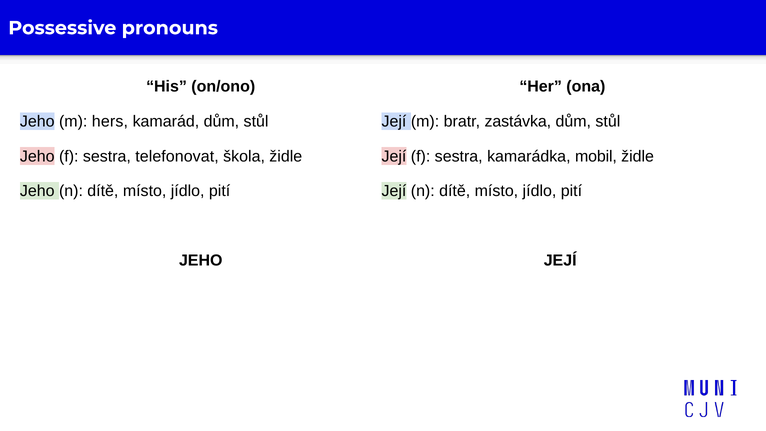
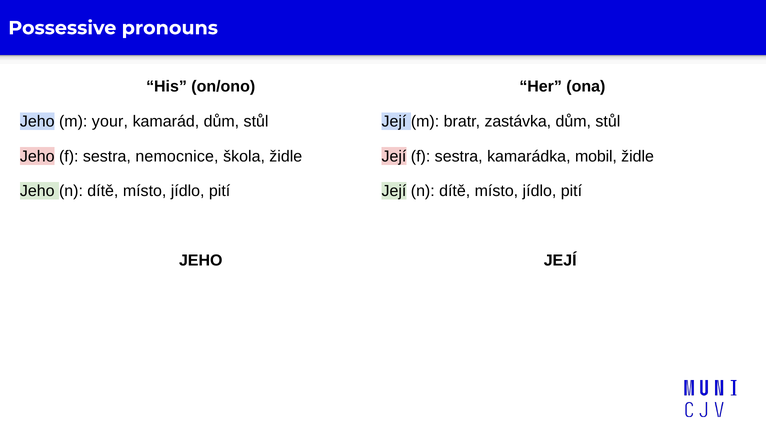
hers: hers -> your (110, 121)
telefonovat: telefonovat -> nemocnice (177, 156)
